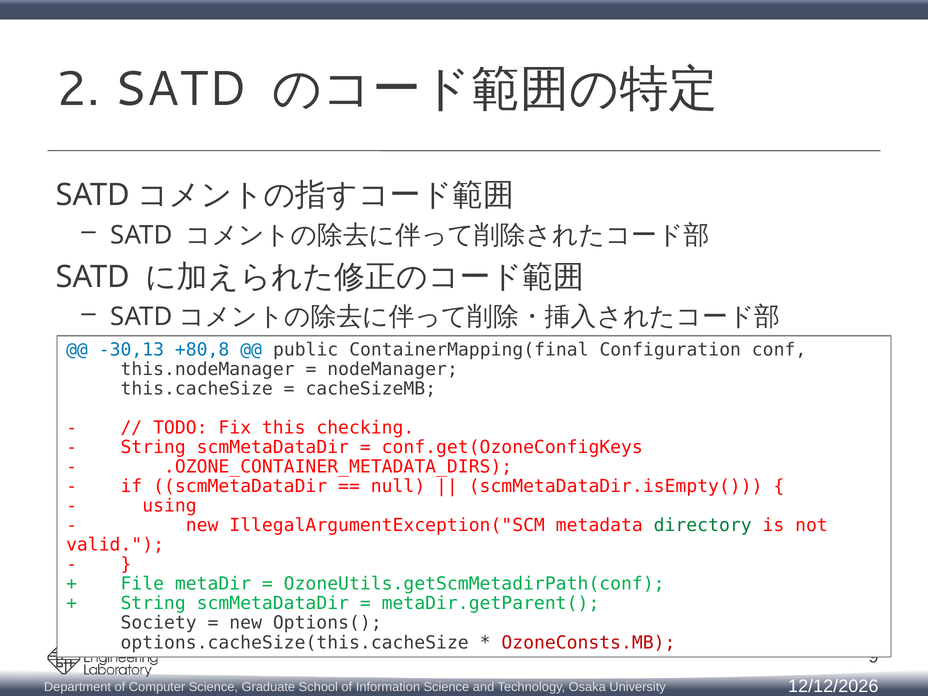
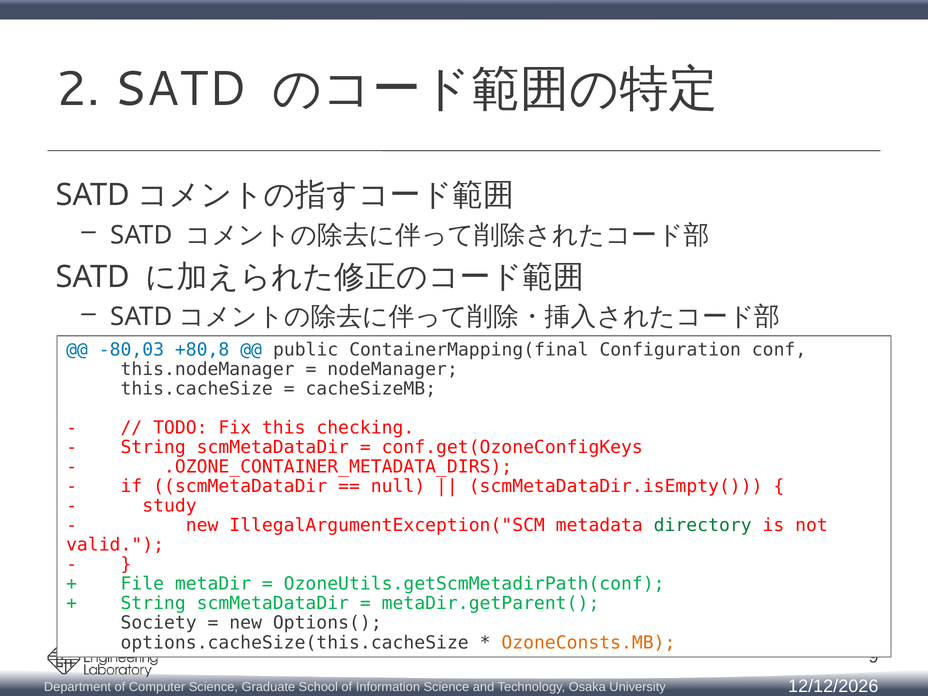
-30,13: -30,13 -> -80,03 (131, 350)
using: using -> study (169, 506)
OzoneConsts.MB colour: red -> orange (588, 643)
